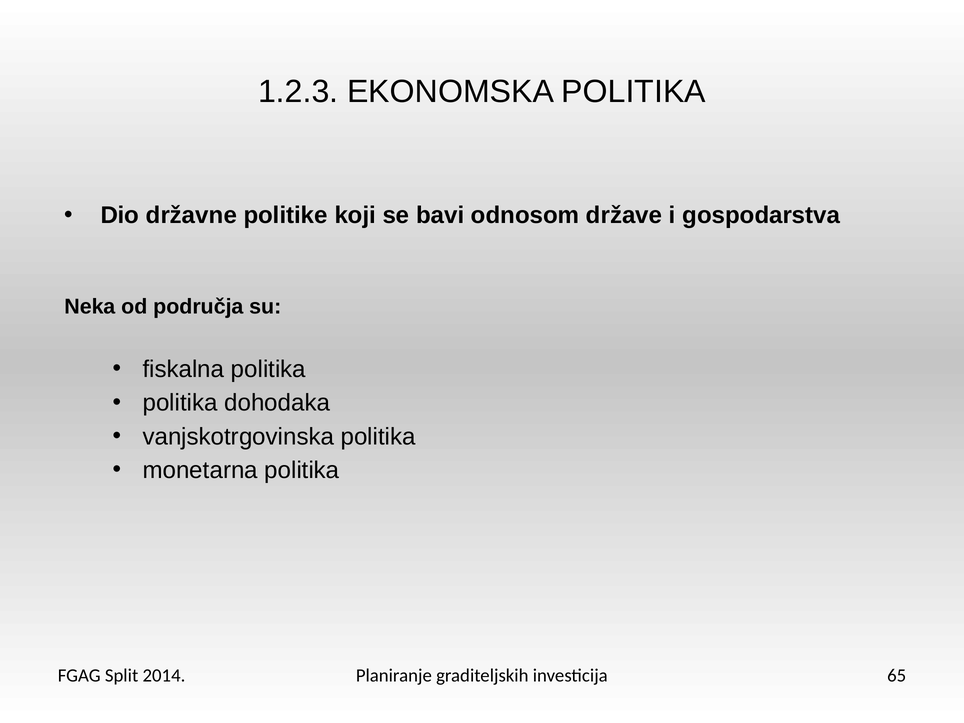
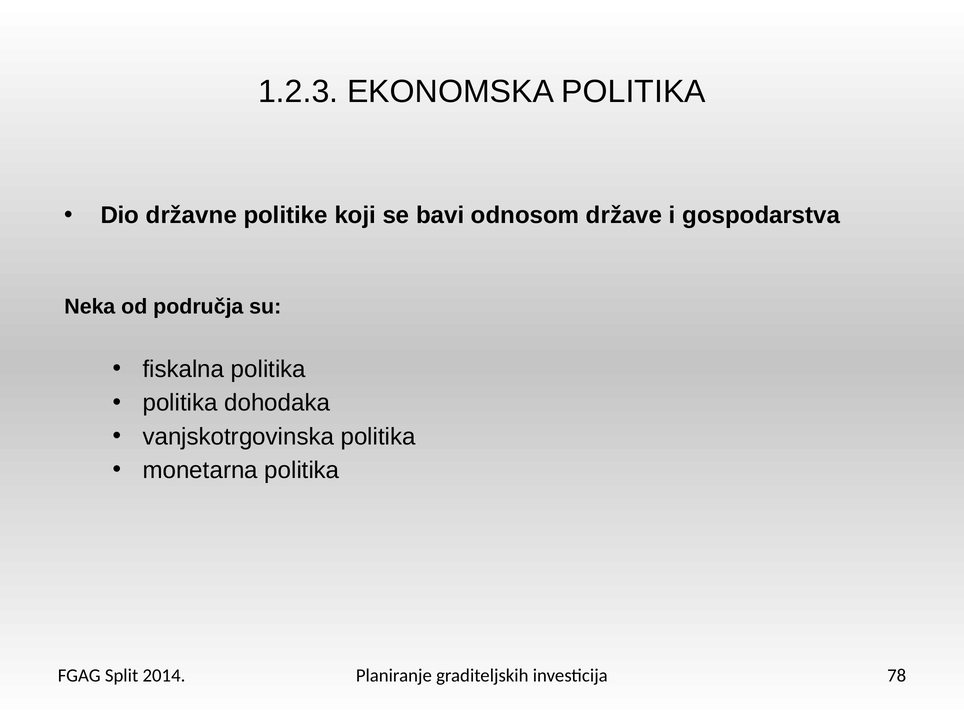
65: 65 -> 78 (897, 676)
